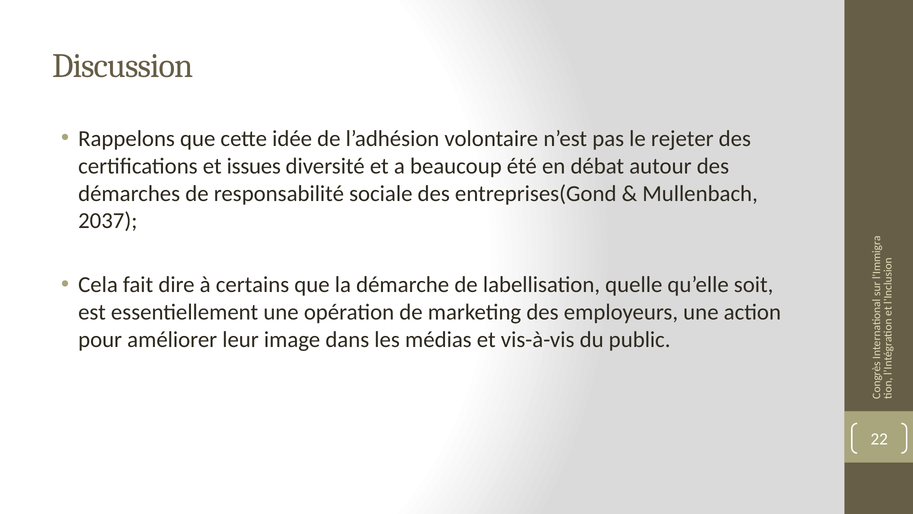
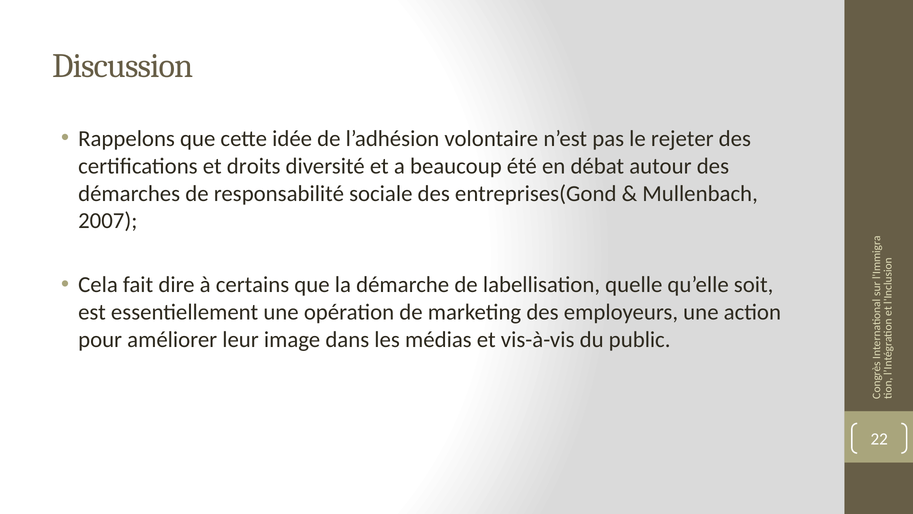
issues: issues -> droits (254, 166)
2037: 2037 -> 2007 (108, 221)
